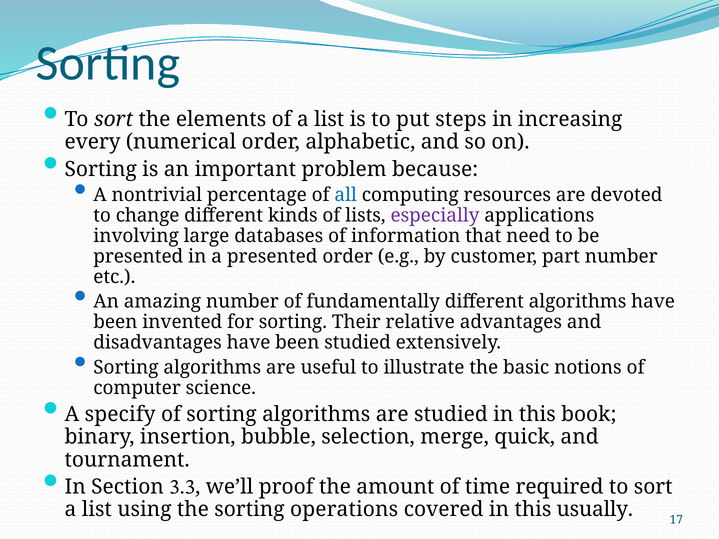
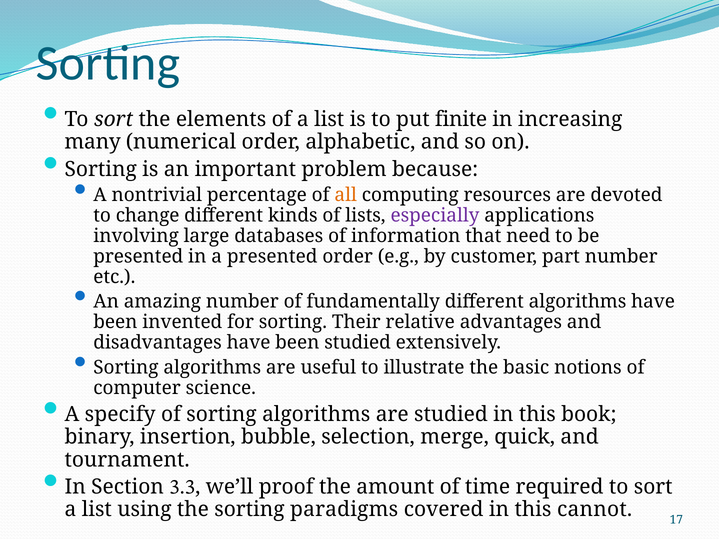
steps: steps -> finite (461, 119)
every: every -> many (93, 142)
all colour: blue -> orange (346, 195)
operations: operations -> paradigms (344, 510)
usually: usually -> cannot (595, 510)
